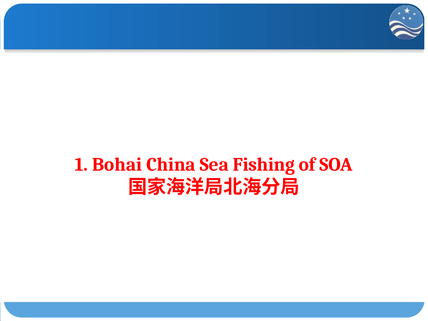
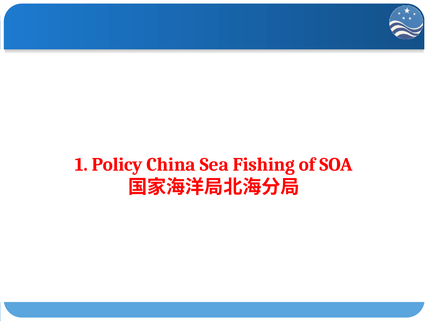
Bohai: Bohai -> Policy (117, 165)
